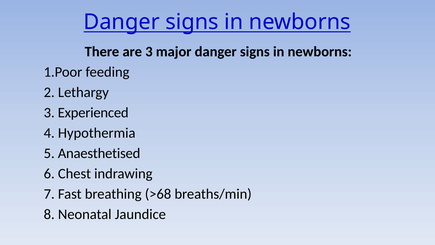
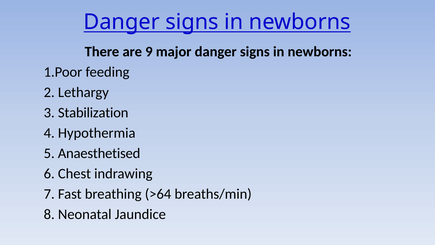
are 3: 3 -> 9 (149, 52)
Experienced: Experienced -> Stabilization (93, 113)
>68: >68 -> >64 (158, 194)
